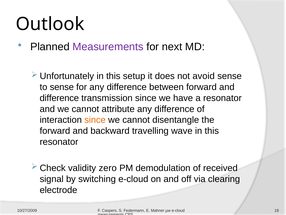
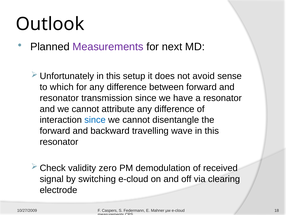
to sense: sense -> which (62, 87)
difference: difference -> resonator (59, 98)
since colour: orange -> blue (95, 120)
